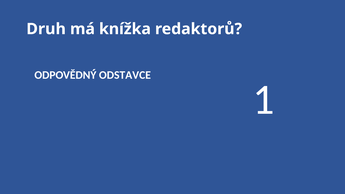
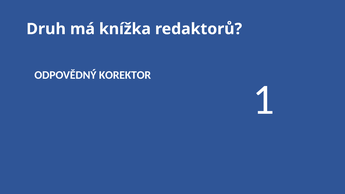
ODSTAVCE: ODSTAVCE -> KOREKTOR (125, 75)
